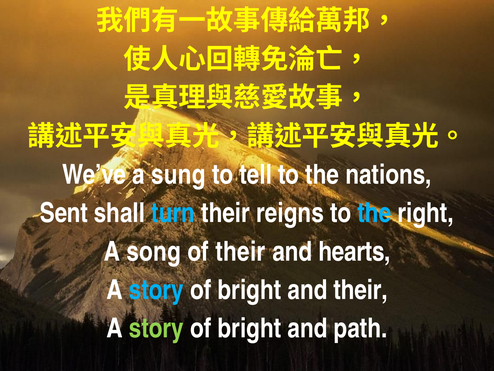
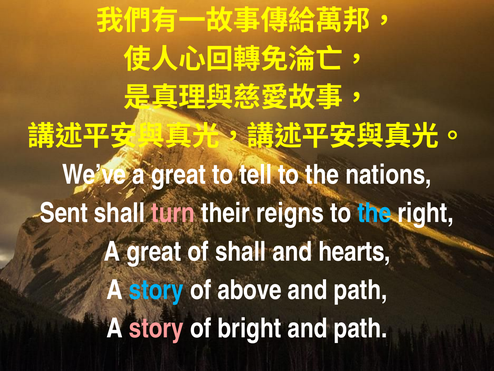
We’ve a sung: sung -> great (179, 175)
turn colour: light blue -> pink (173, 213)
song: song -> great (154, 251)
of their: their -> shall (241, 251)
bright: bright -> above (250, 290)
their: their -> path (361, 290)
story colour: light green -> pink (156, 328)
